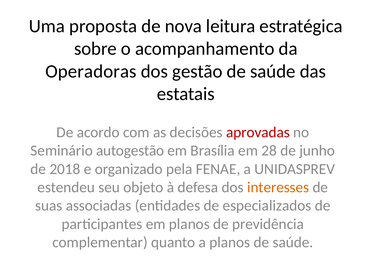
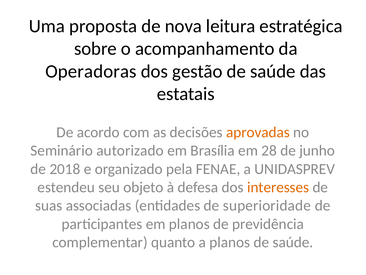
aprovadas colour: red -> orange (258, 132)
autogestão: autogestão -> autorizado (130, 150)
especializados: especializados -> superioridade (267, 205)
